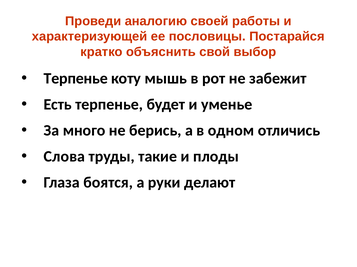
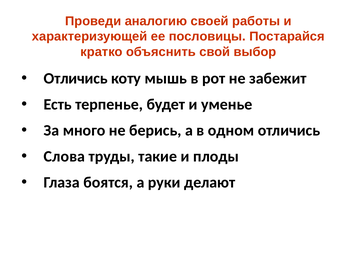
Терпенье: Терпенье -> Отличись (76, 79)
